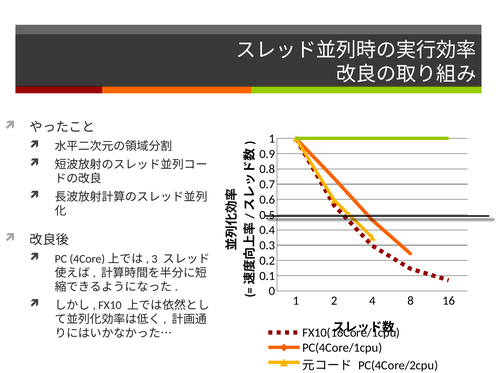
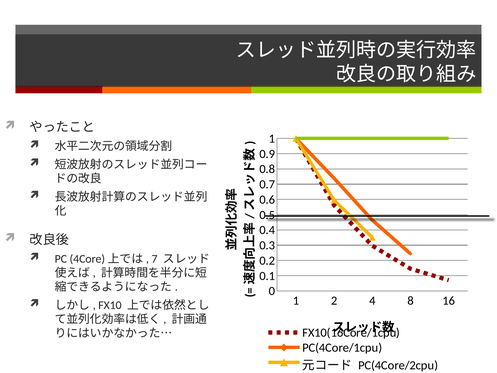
3: 3 -> 7 (154, 259)
